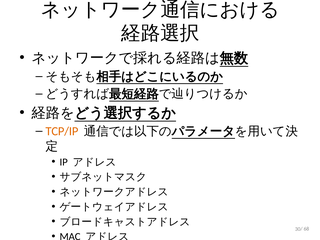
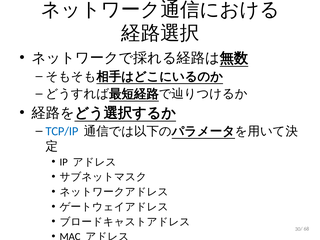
TCP/IP colour: orange -> blue (62, 131)
